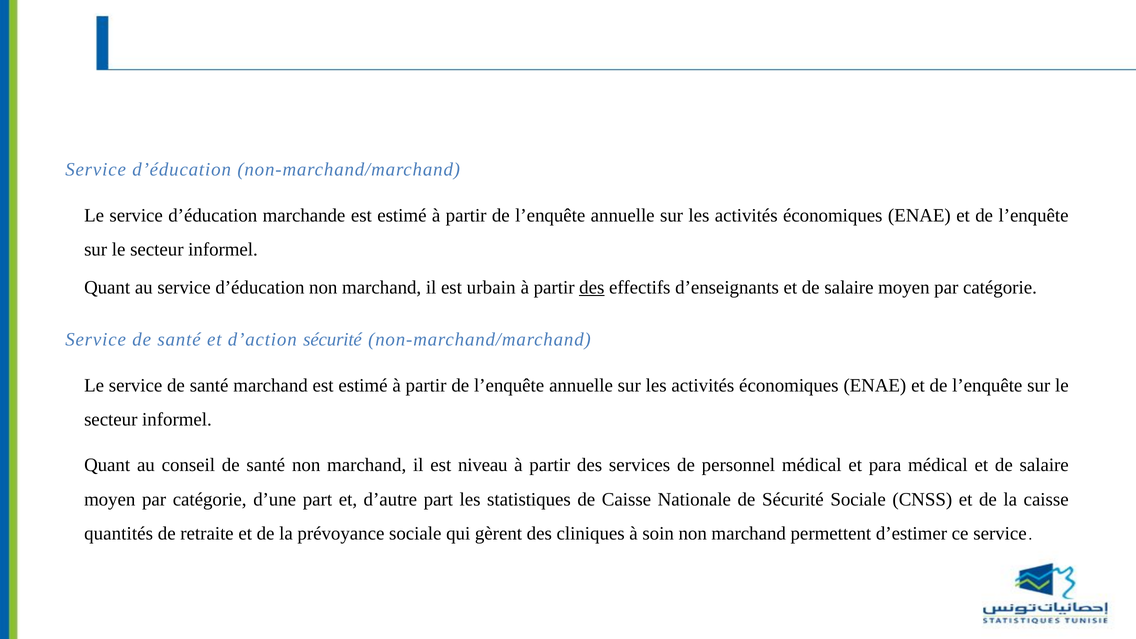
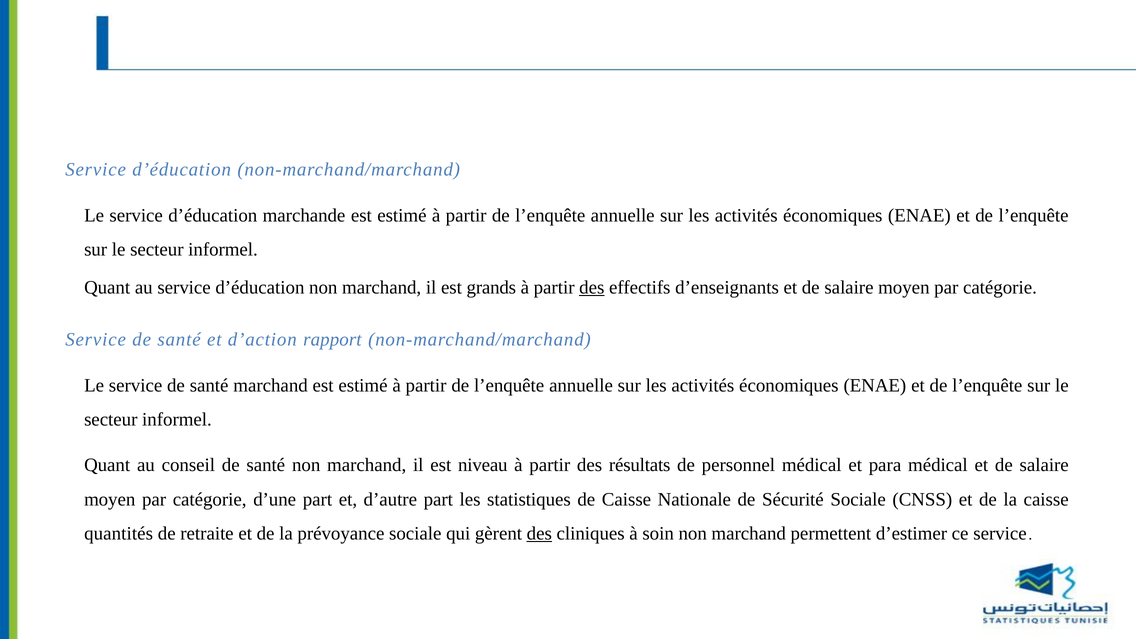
urbain: urbain -> grands (491, 287)
d’action sécurité: sécurité -> rapport (332, 339)
services: services -> résultats (640, 465)
des underline: none -> present (539, 533)
